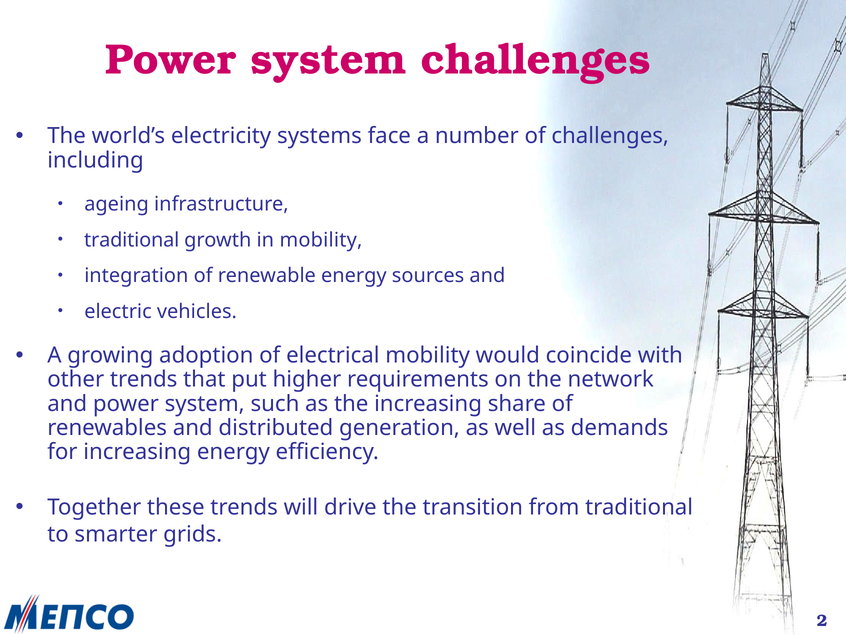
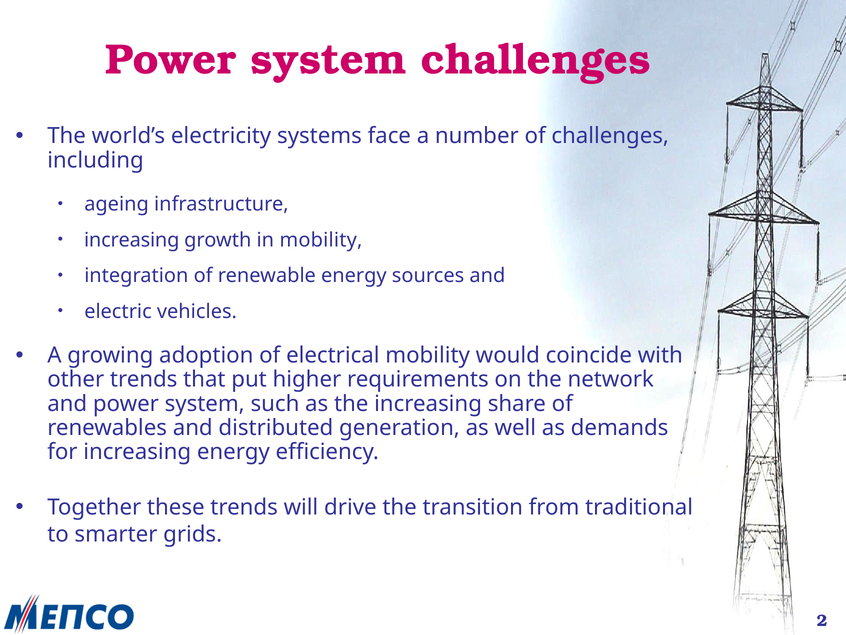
traditional: traditional -> increasing (132, 240)
